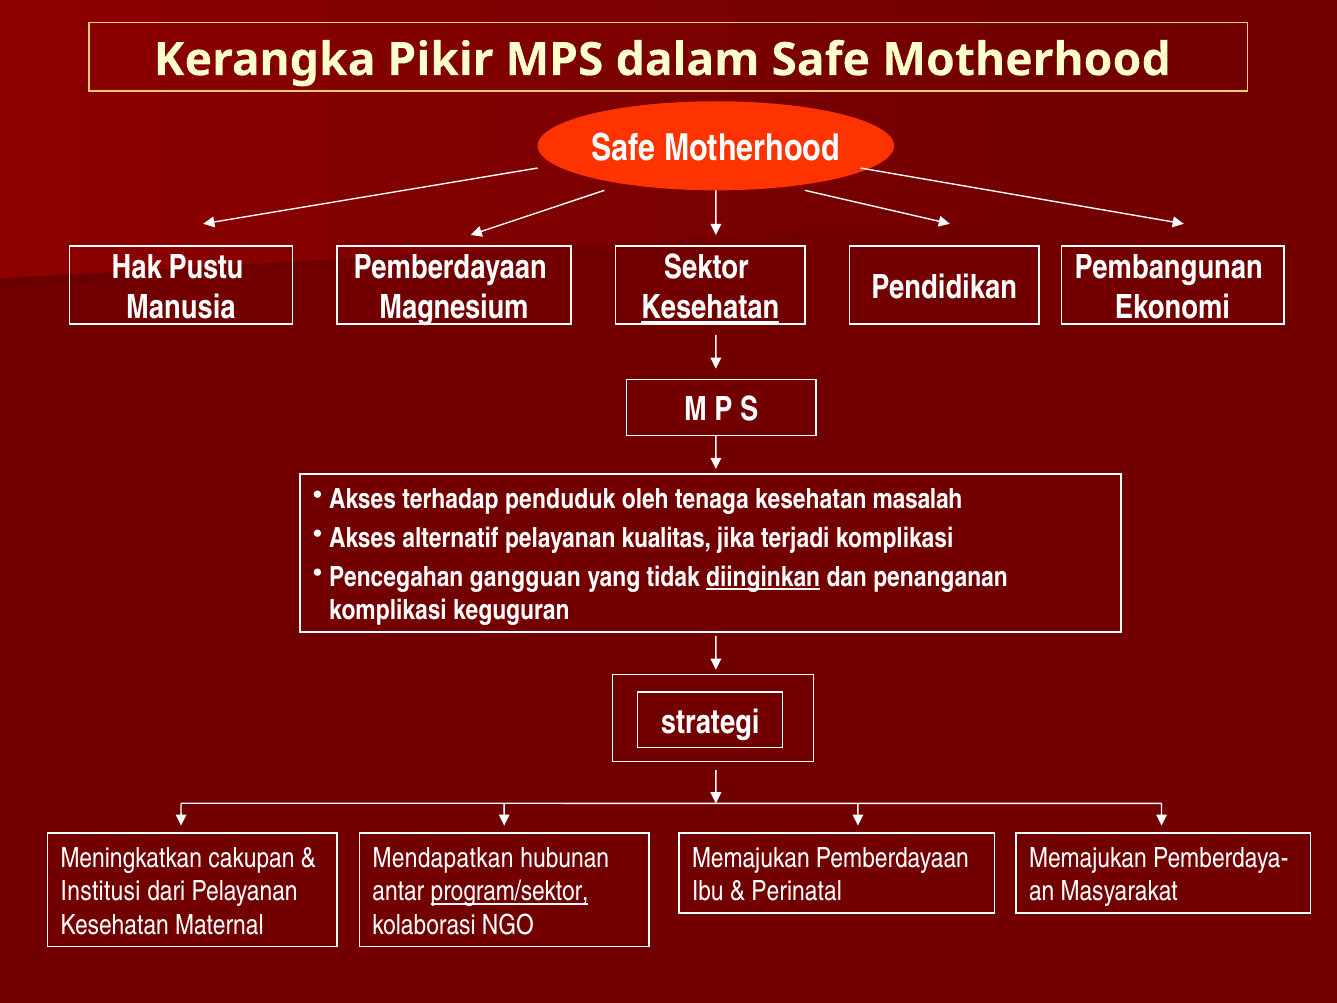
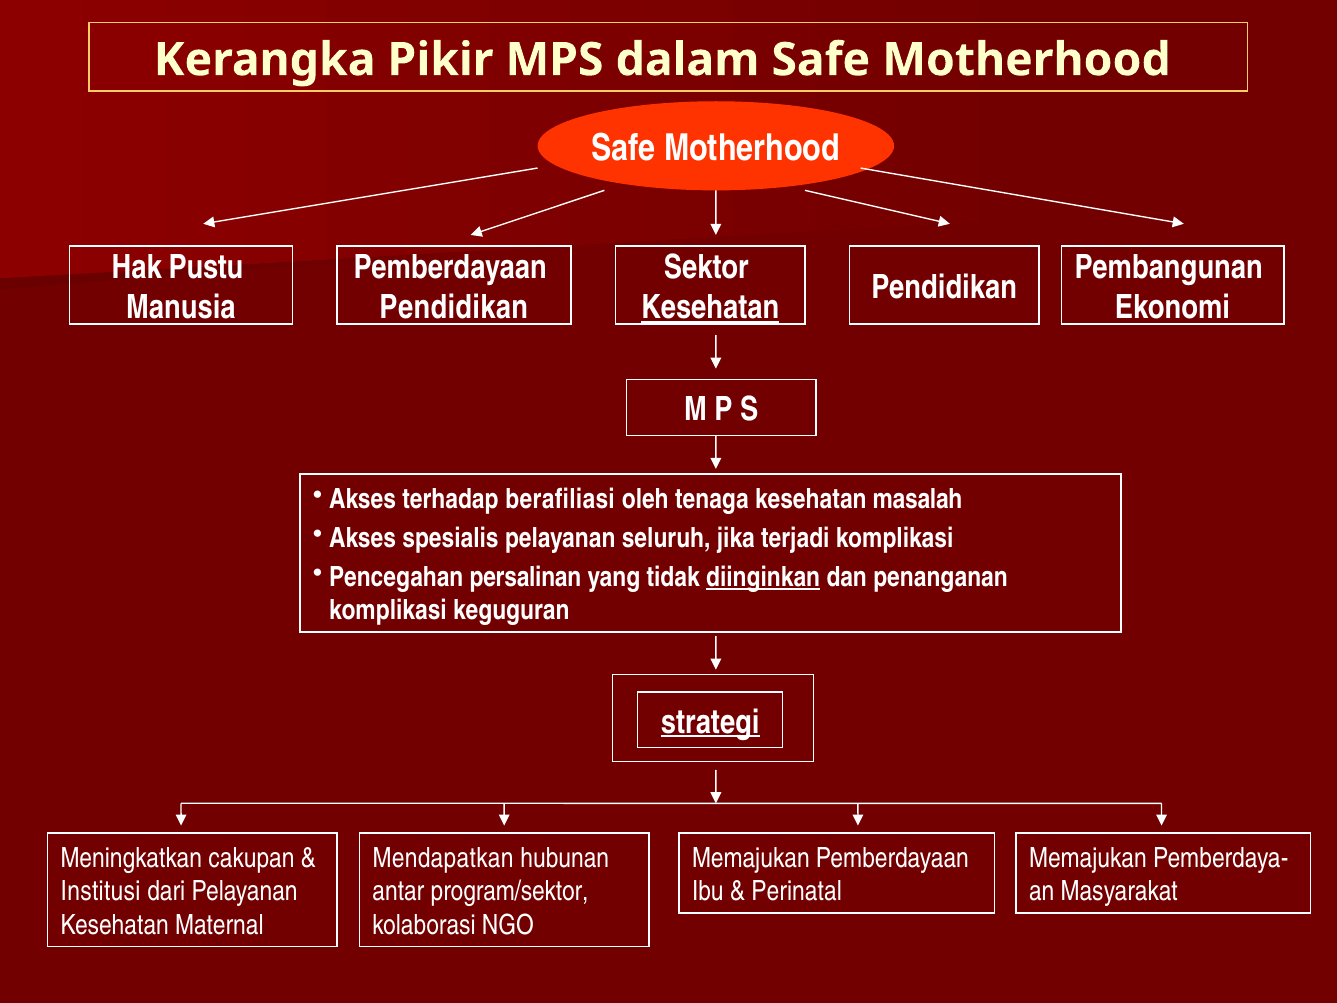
Magnesium: Magnesium -> Pendidikan (454, 307)
penduduk: penduduk -> berafiliasi (560, 499)
alternatif: alternatif -> spesialis (450, 538)
kualitas: kualitas -> seluruh (666, 538)
gangguan: gangguan -> persalinan (525, 577)
strategi underline: none -> present (710, 722)
program/sektor underline: present -> none (510, 891)
